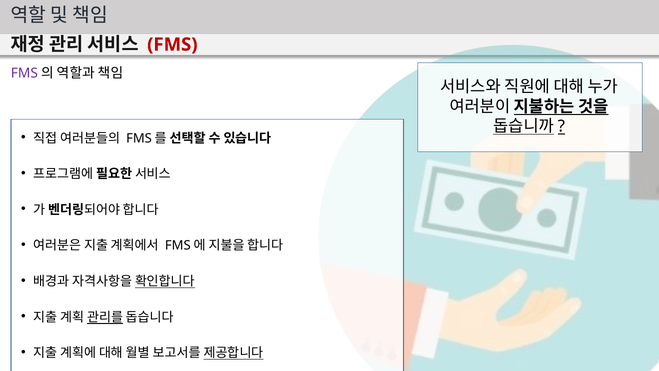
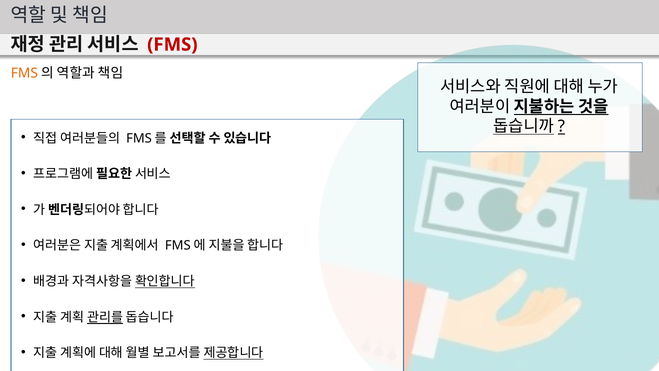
FMS colour: purple -> orange (24, 73)
